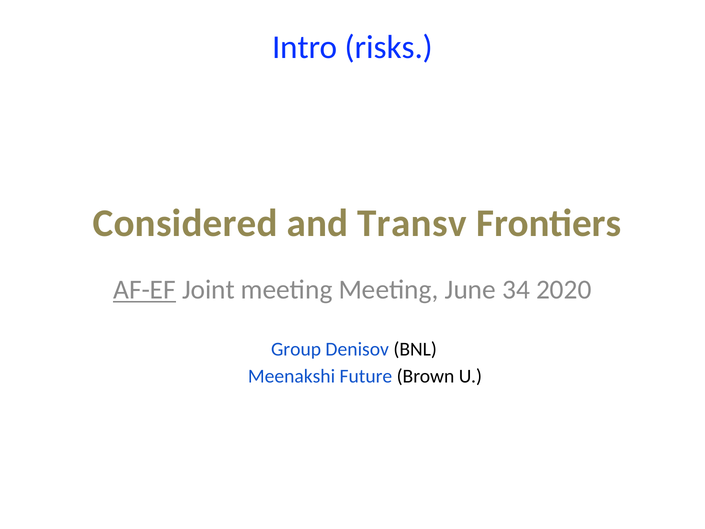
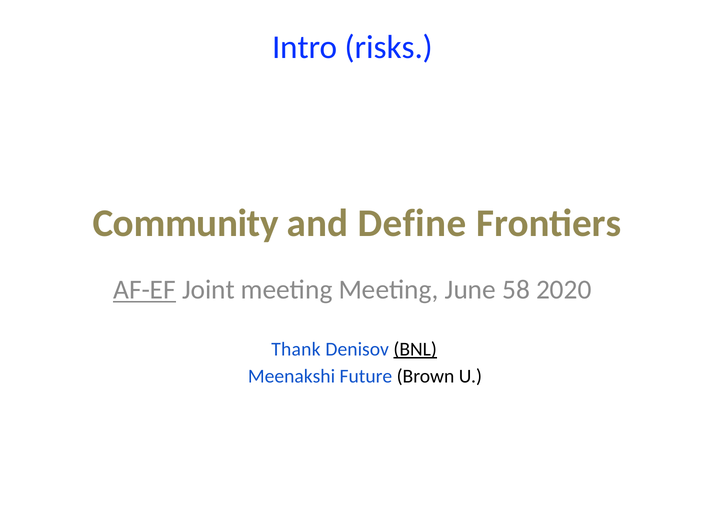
Considered: Considered -> Community (186, 223)
Transv: Transv -> Define (412, 223)
34: 34 -> 58 (516, 290)
Group: Group -> Thank (296, 349)
BNL underline: none -> present (415, 349)
